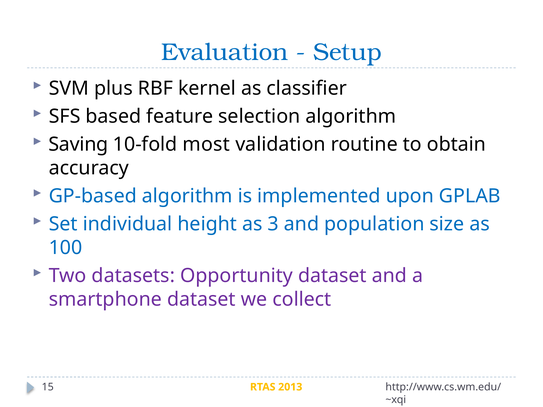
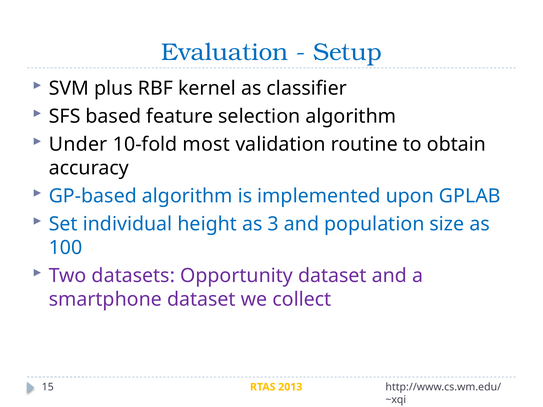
Saving: Saving -> Under (78, 144)
